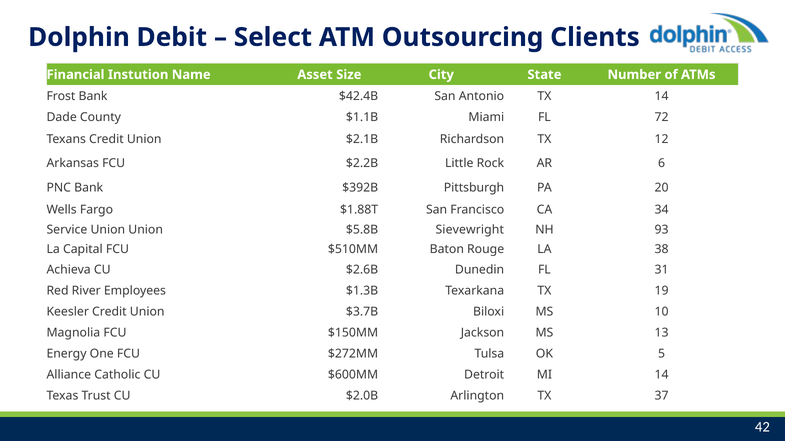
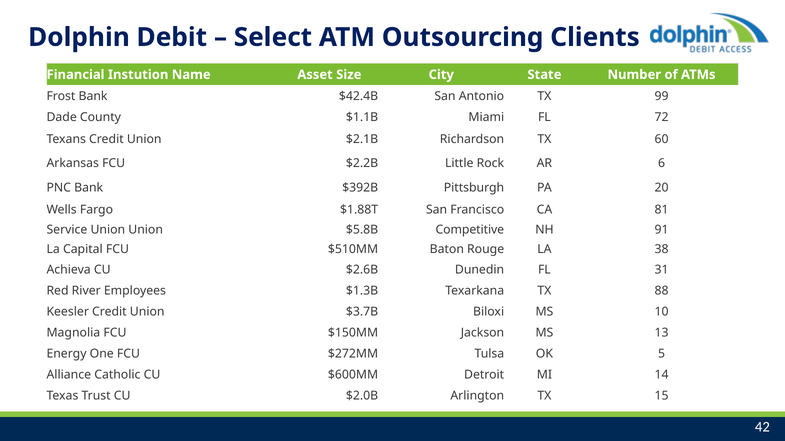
TX 14: 14 -> 99 (662, 97)
12: 12 -> 60 (662, 139)
34: 34 -> 81 (662, 210)
Sievewright: Sievewright -> Competitive (470, 230)
93: 93 -> 91 (662, 230)
19: 19 -> 88 (662, 291)
37: 37 -> 15 (662, 396)
